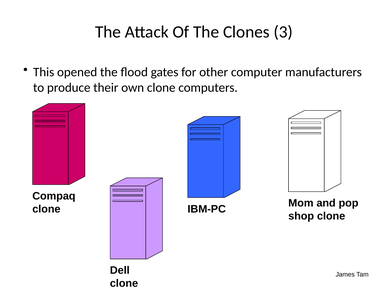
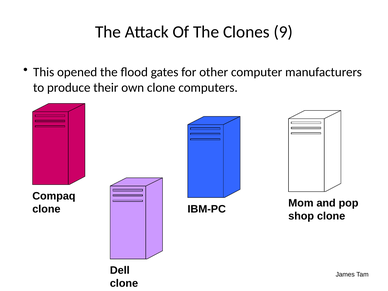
3: 3 -> 9 (283, 32)
